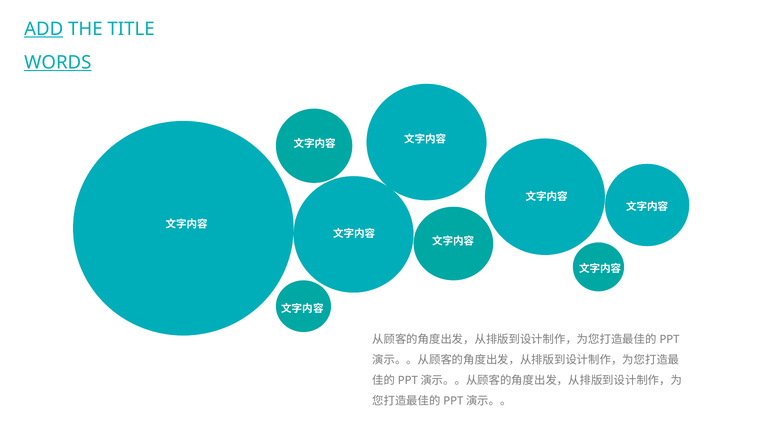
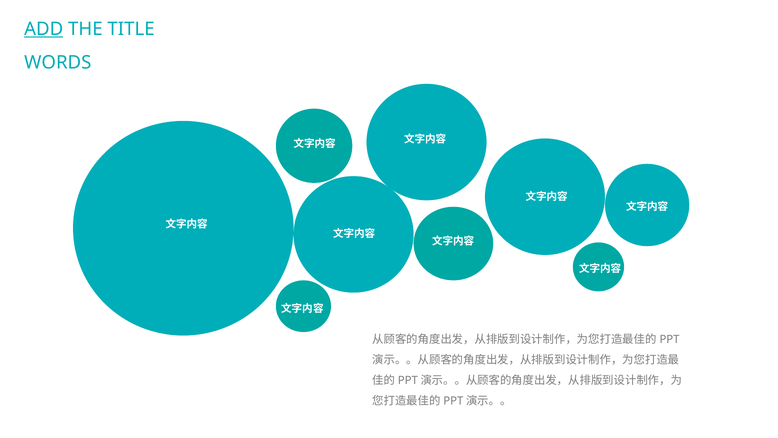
WORDS underline: present -> none (58, 63)
